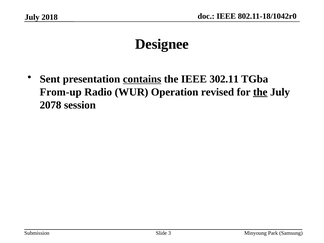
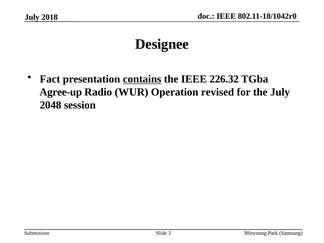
Sent: Sent -> Fact (50, 79)
302.11: 302.11 -> 226.32 (224, 79)
From-up: From-up -> Agree-up (61, 92)
the underline: present -> none (260, 92)
2078: 2078 -> 2048 (51, 105)
